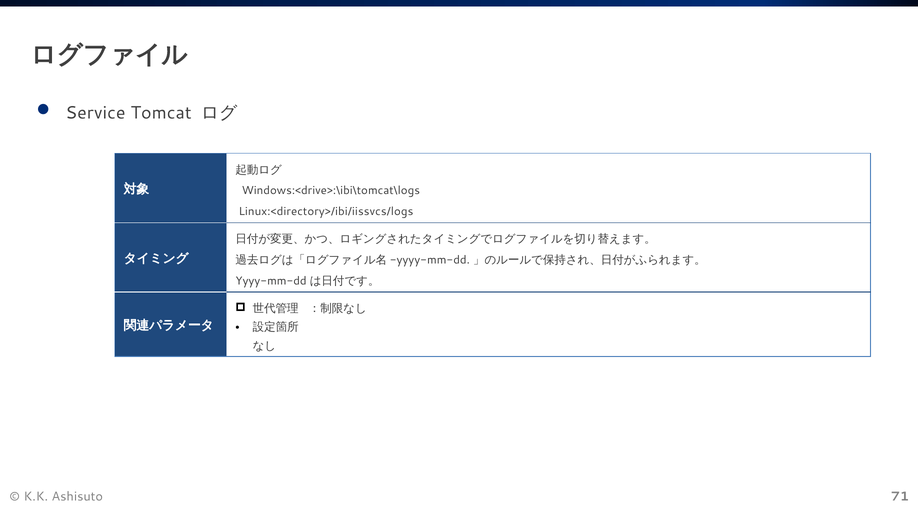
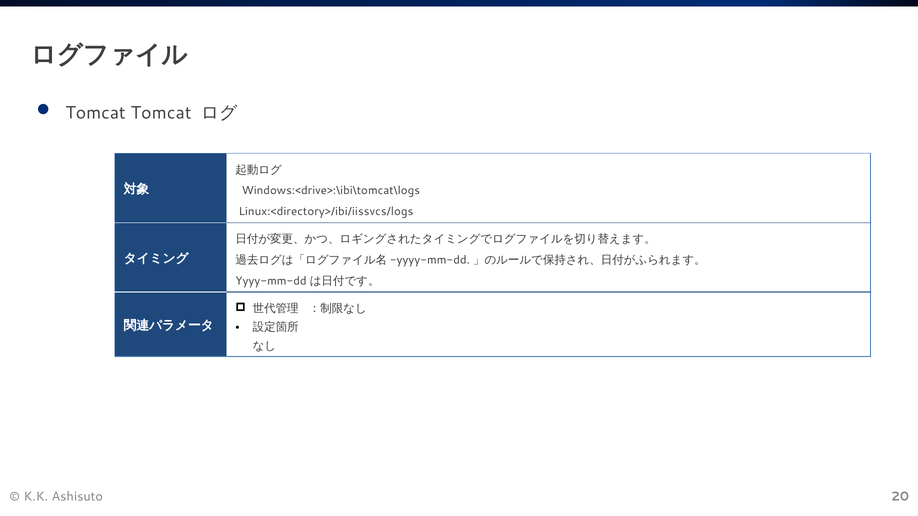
Service: Service -> Tomcat (96, 113)
71: 71 -> 20 (900, 497)
